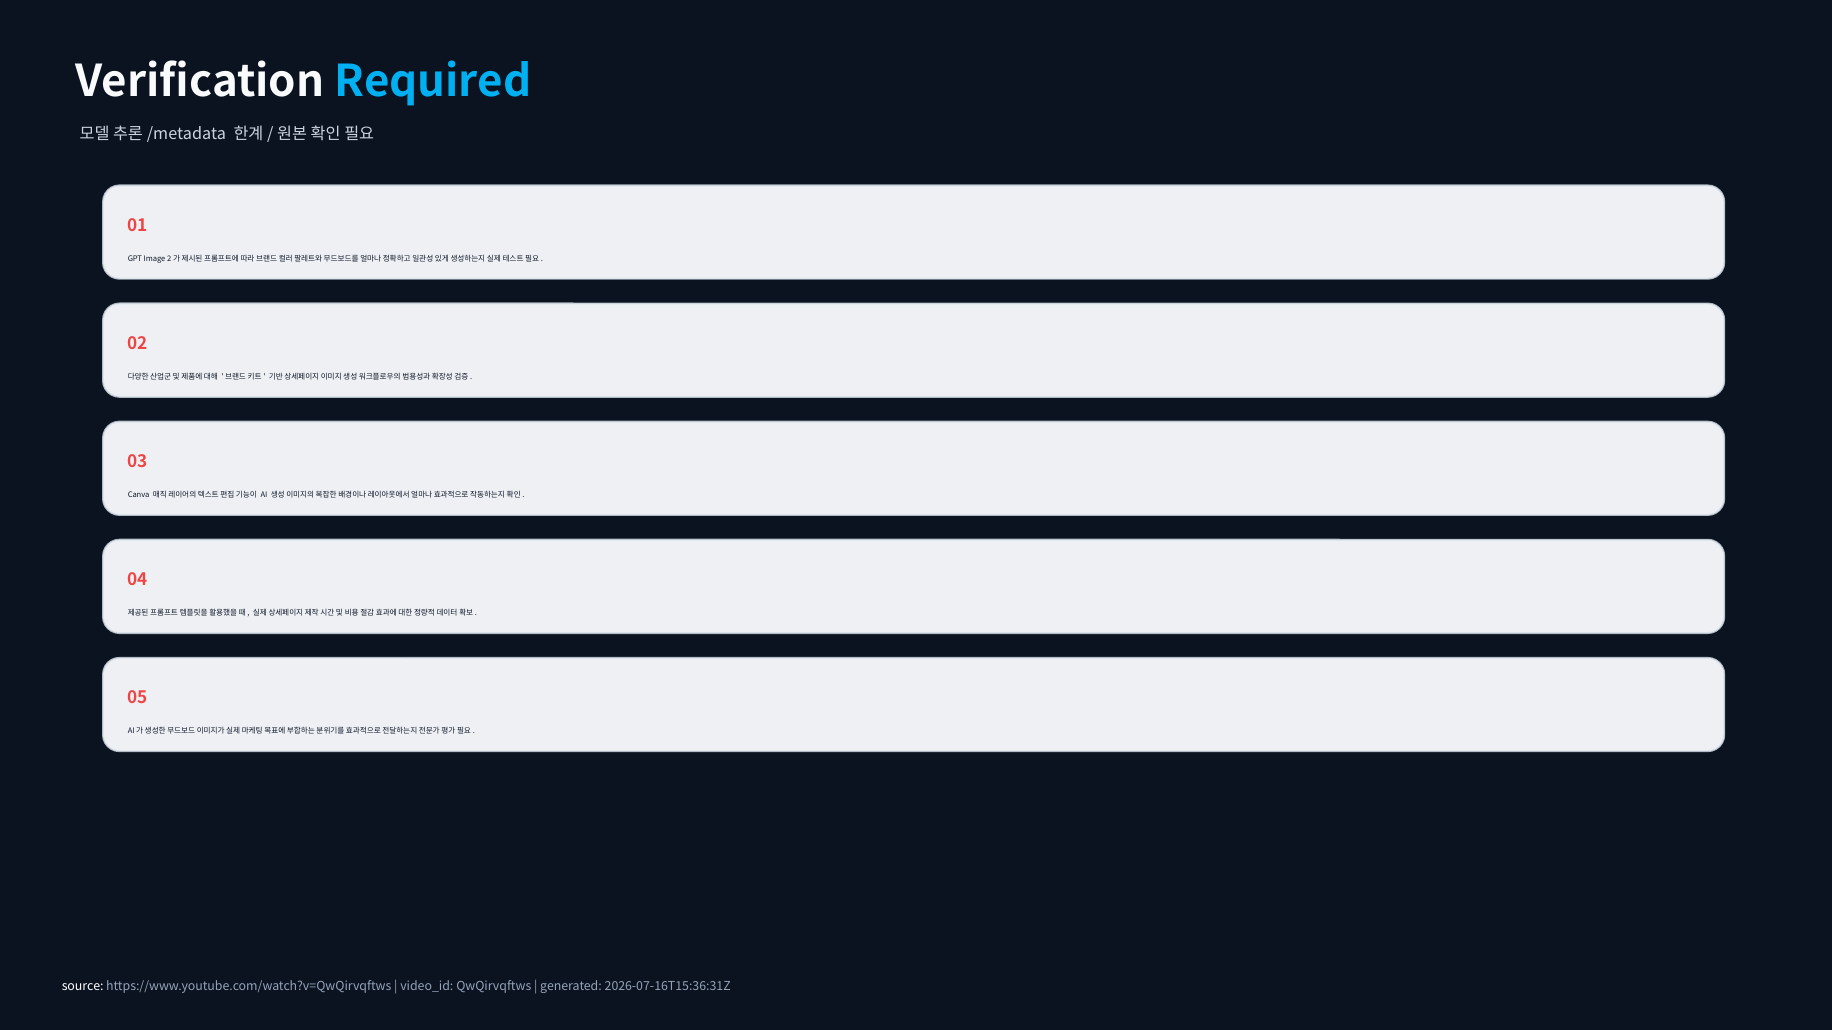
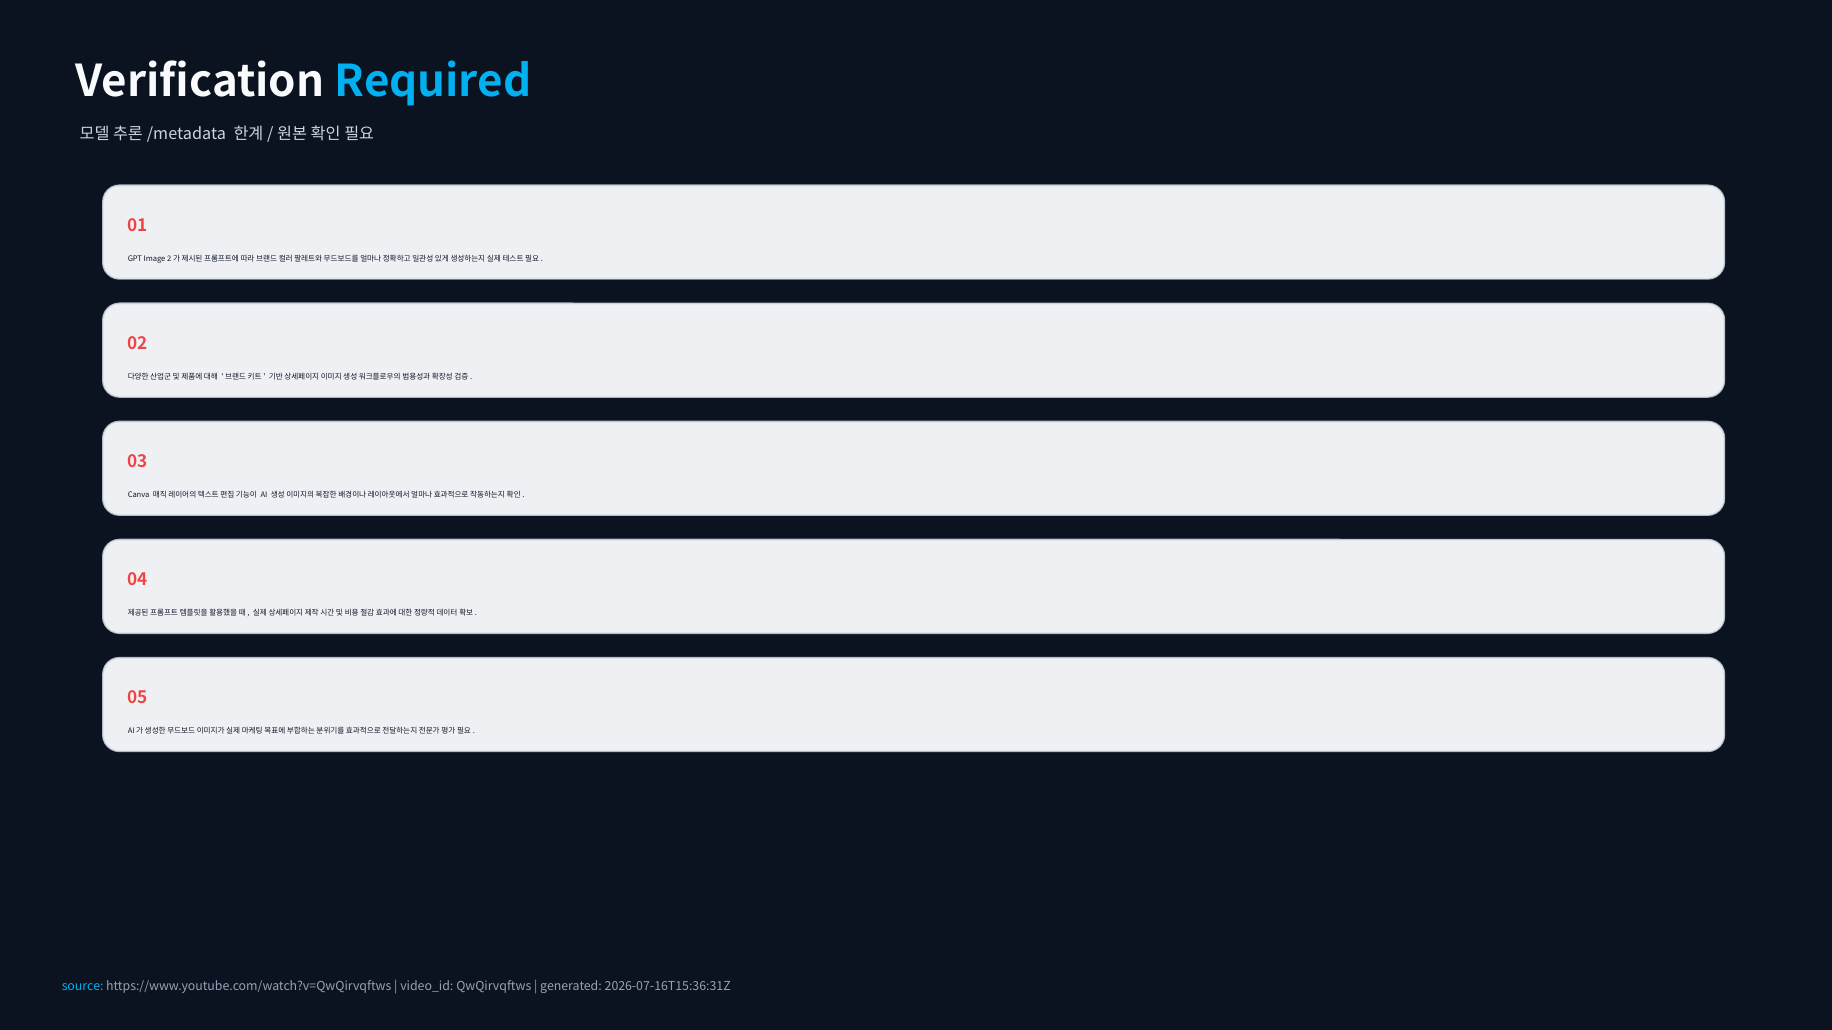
source colour: white -> light blue (83, 987)
